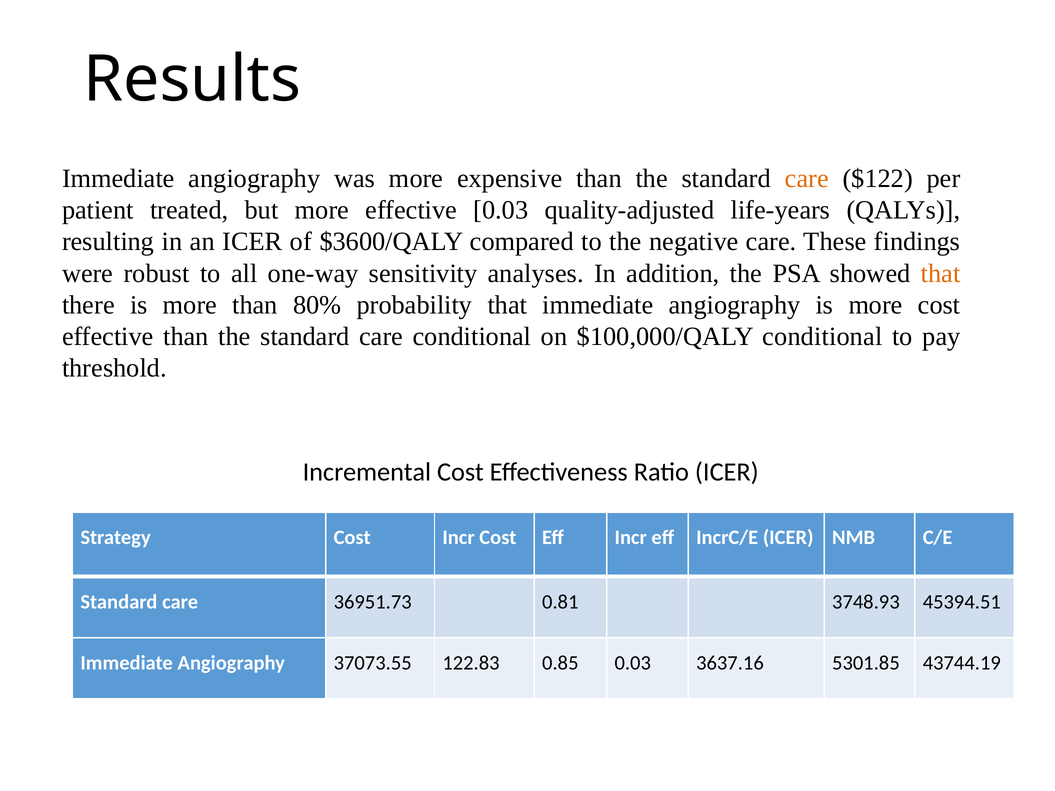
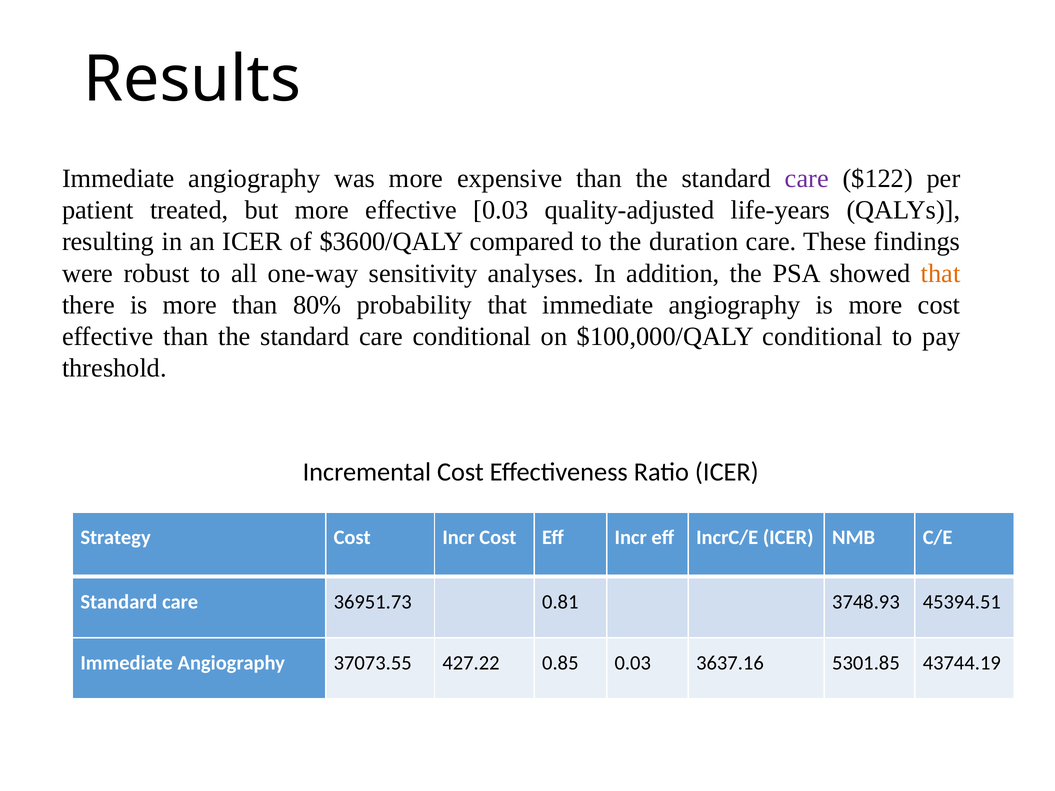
care colour: orange -> purple (807, 178)
negative: negative -> duration (694, 242)
122.83: 122.83 -> 427.22 (471, 663)
